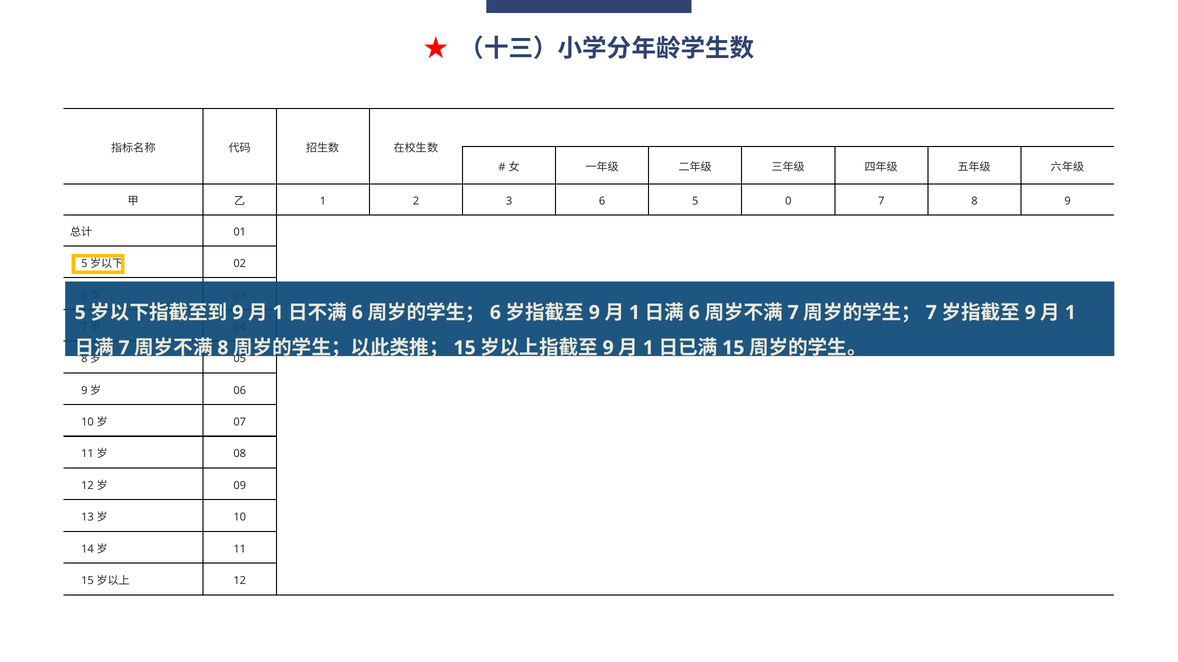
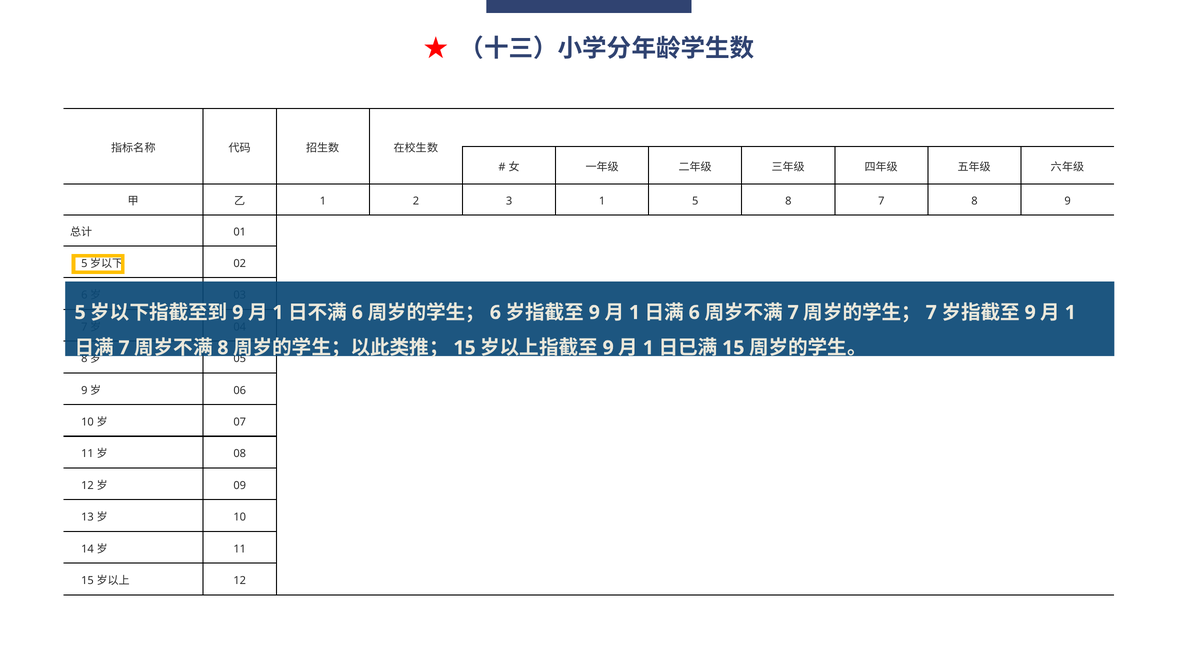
3 6: 6 -> 1 (602, 202)
5 0: 0 -> 8 (788, 202)
